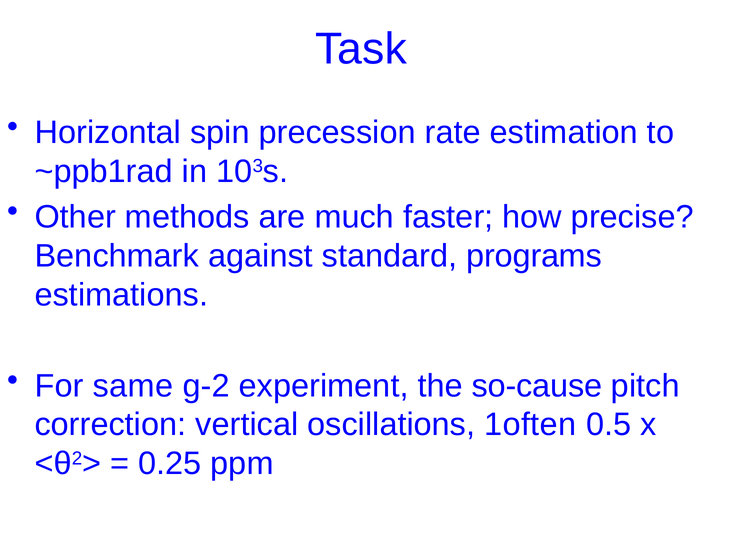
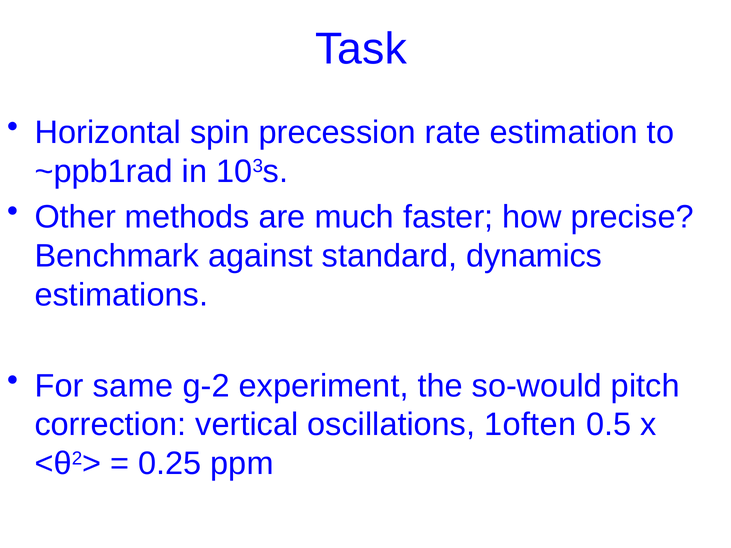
programs: programs -> dynamics (534, 256)
so-cause: so-cause -> so-would (537, 386)
